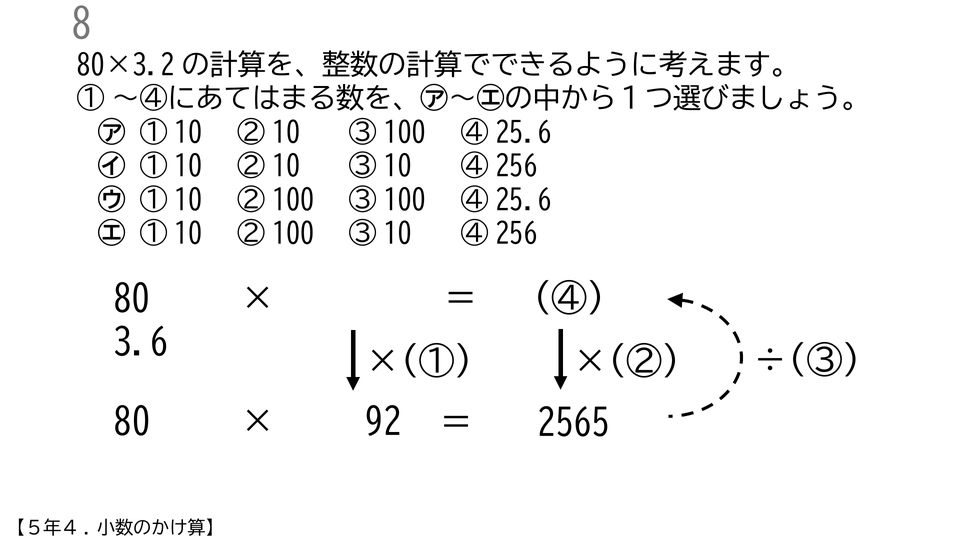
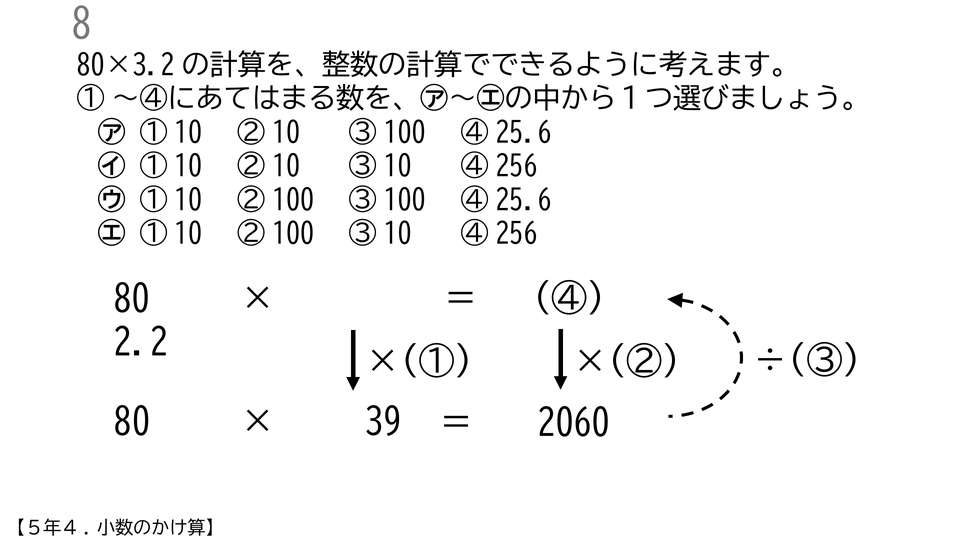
3.6: 3.6 -> 2.2 (141, 343)
92: 92 -> 39 (384, 422)
2565: 2565 -> 2060 (574, 424)
